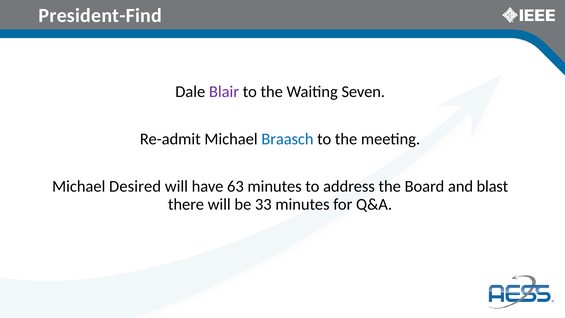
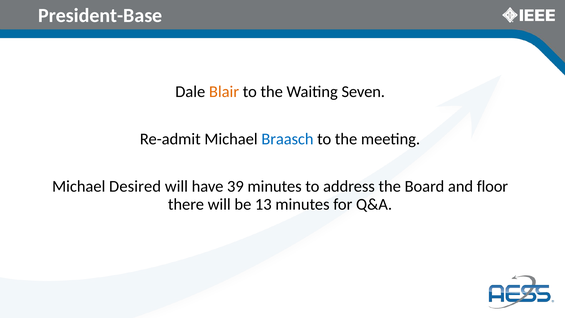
President-Find: President-Find -> President-Base (100, 16)
Blair colour: purple -> orange (224, 92)
63: 63 -> 39 (235, 186)
blast: blast -> floor (492, 186)
33: 33 -> 13 (263, 204)
